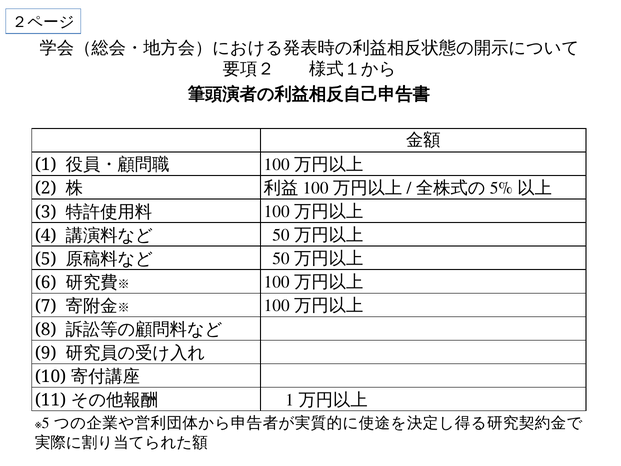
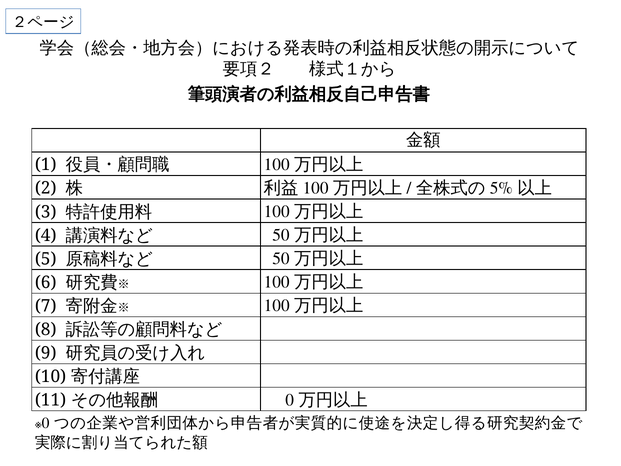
1: 1 -> 0 (290, 400)
5: 5 -> 0 (46, 423)
